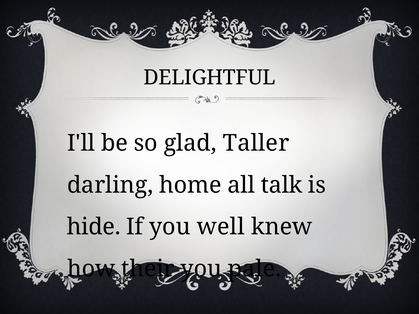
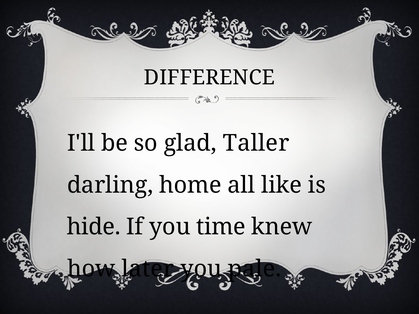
DELIGHTFUL: DELIGHTFUL -> DIFFERENCE (209, 78)
talk: talk -> like (282, 185)
well: well -> time (221, 227)
their: their -> later (148, 269)
